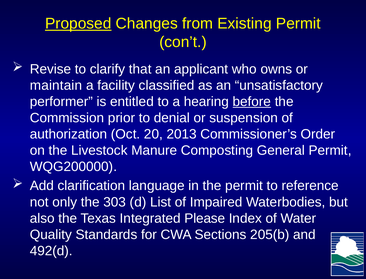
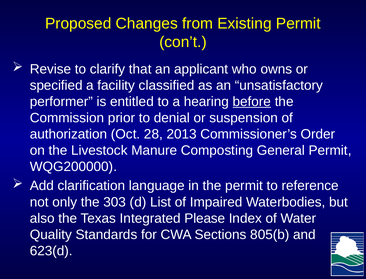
Proposed underline: present -> none (78, 24)
maintain: maintain -> specified (56, 85)
20: 20 -> 28 (153, 134)
205(b: 205(b -> 805(b (270, 234)
492(d: 492(d -> 623(d (51, 251)
